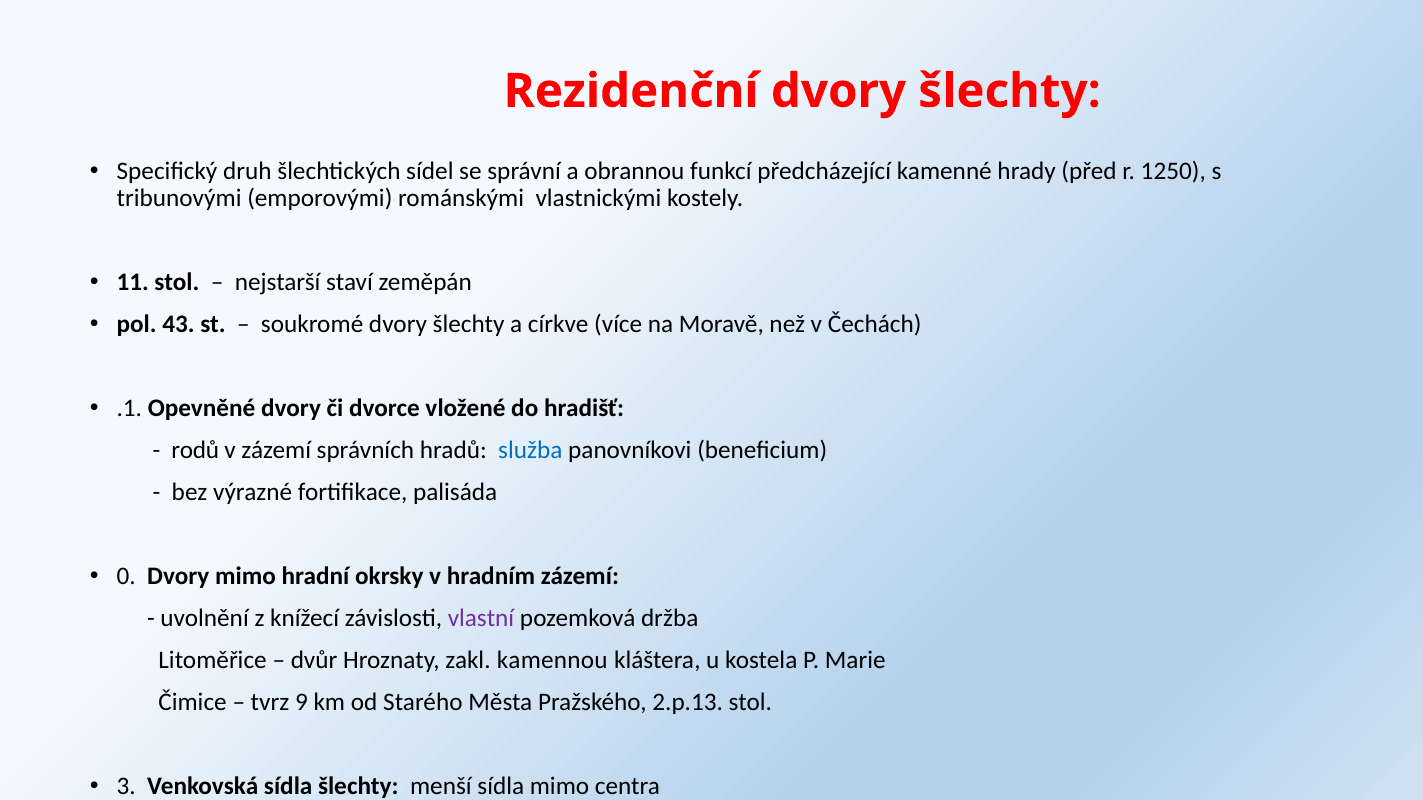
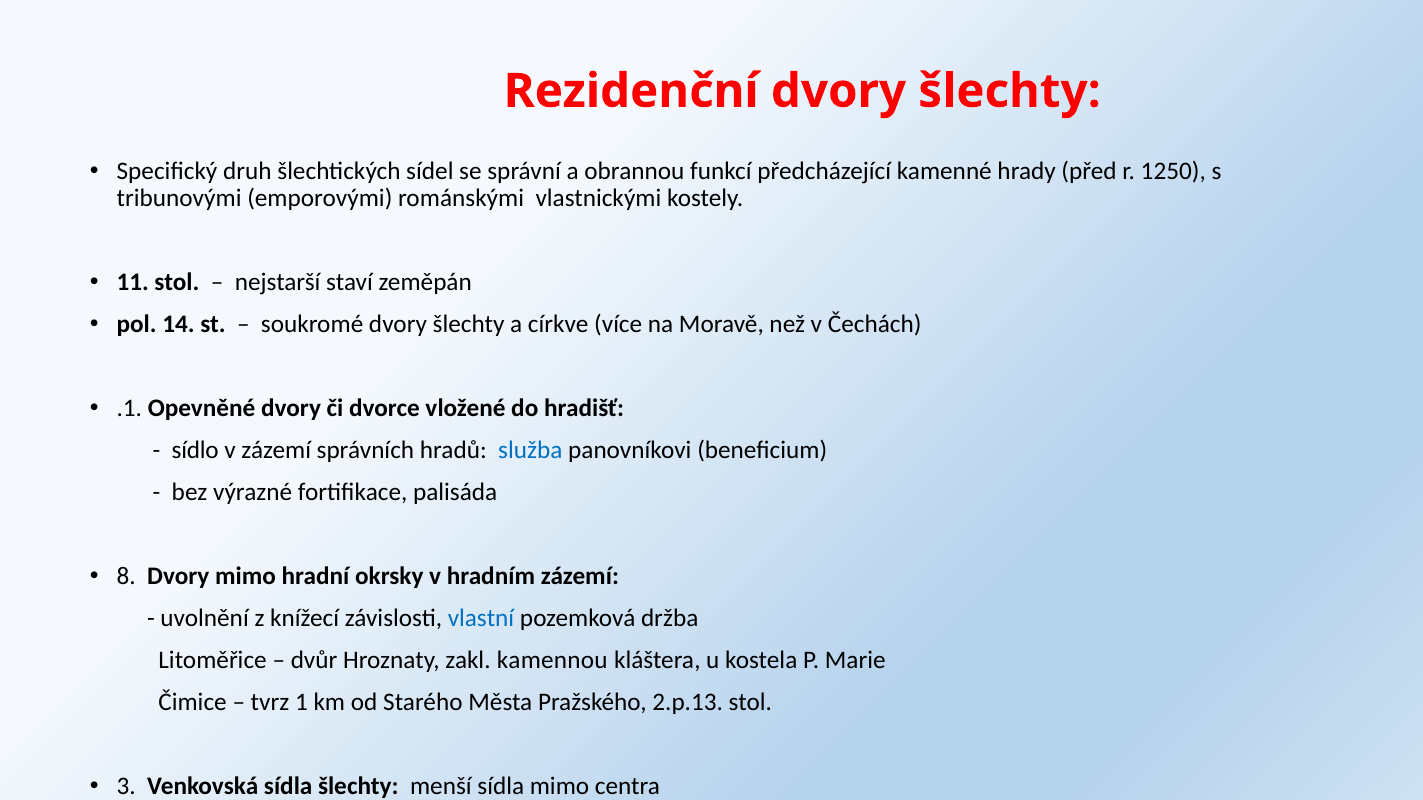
43: 43 -> 14 (178, 324)
rodů: rodů -> sídlo (195, 450)
0: 0 -> 8 (126, 577)
vlastní colour: purple -> blue (481, 619)
9: 9 -> 1 (301, 703)
